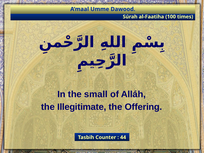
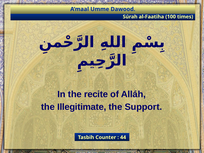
small: small -> recite (96, 94)
Offering: Offering -> Support (143, 107)
